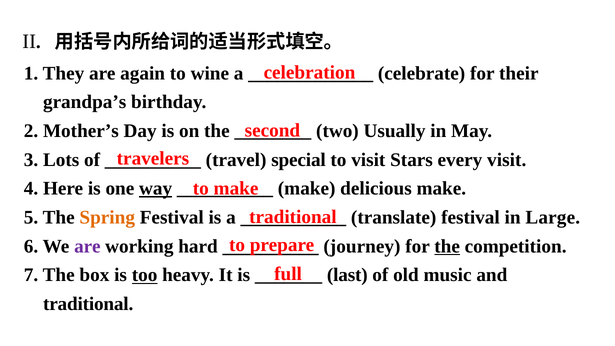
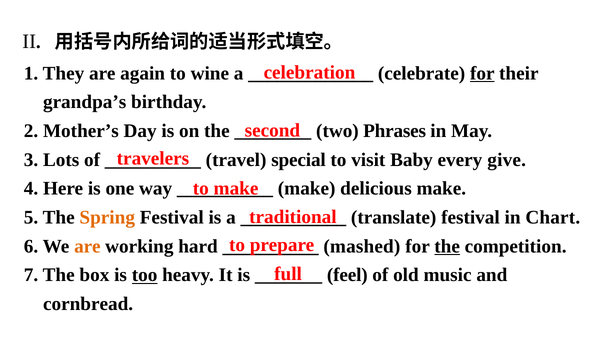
for underline: none -> present (482, 73)
Usually: Usually -> Phrases (395, 131)
Stars: Stars -> Baby (412, 160)
every visit: visit -> give (507, 160)
way underline: present -> none (156, 189)
Large: Large -> Chart (553, 217)
are colour: purple -> orange (87, 246)
journey: journey -> mashed (362, 246)
last: last -> feel (347, 275)
traditional: traditional -> cornbread (88, 304)
